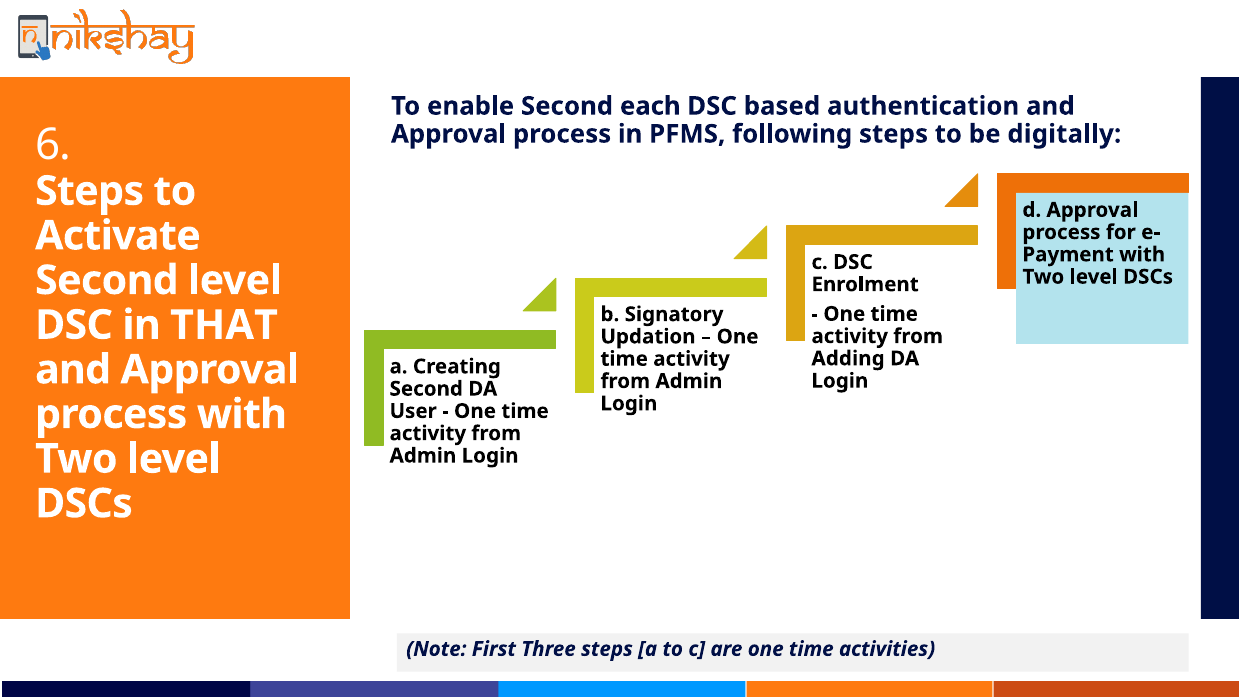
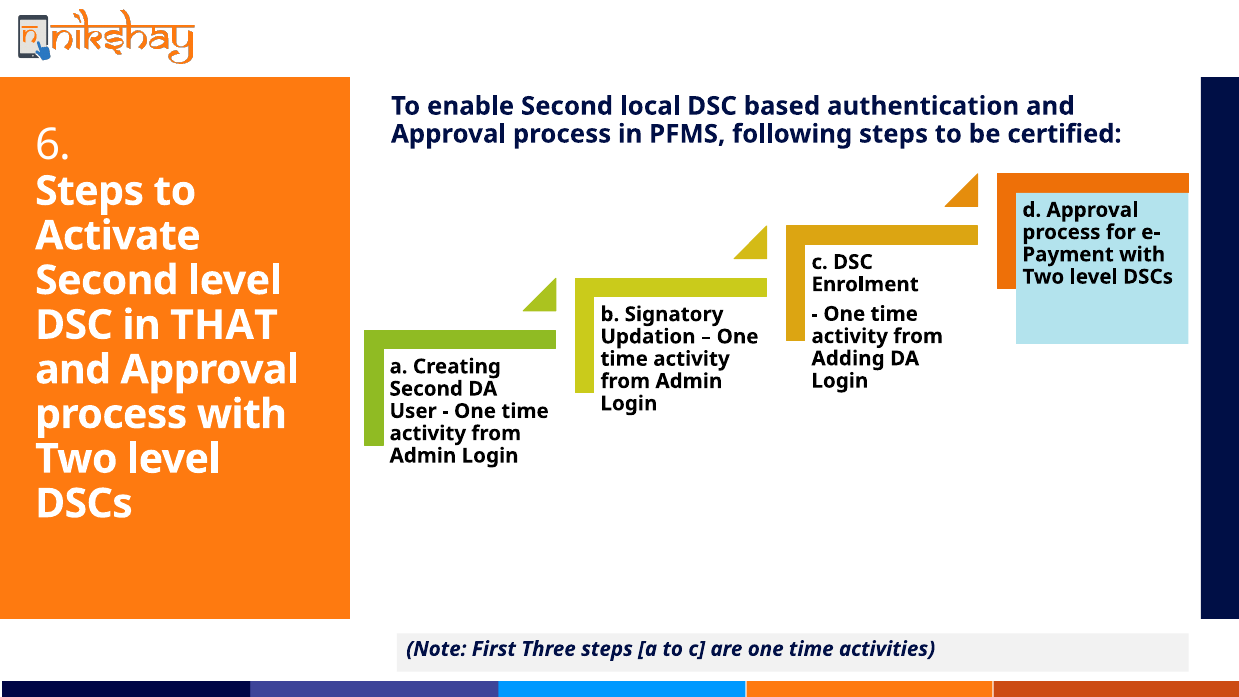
each: each -> local (650, 106)
digitally: digitally -> certified (1064, 134)
